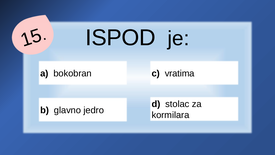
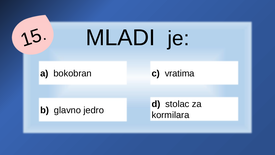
ISPOD: ISPOD -> MLADI (120, 38)
